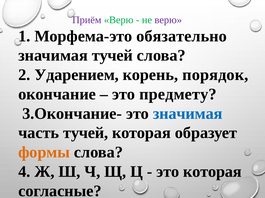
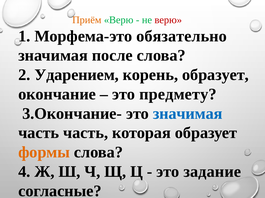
Приём colour: purple -> orange (87, 20)
верю colour: purple -> red (168, 20)
значимая тучей: тучей -> после (112, 56)
корень порядок: порядок -> образует (215, 75)
часть тучей: тучей -> часть (86, 133)
это которая: которая -> задание (212, 172)
